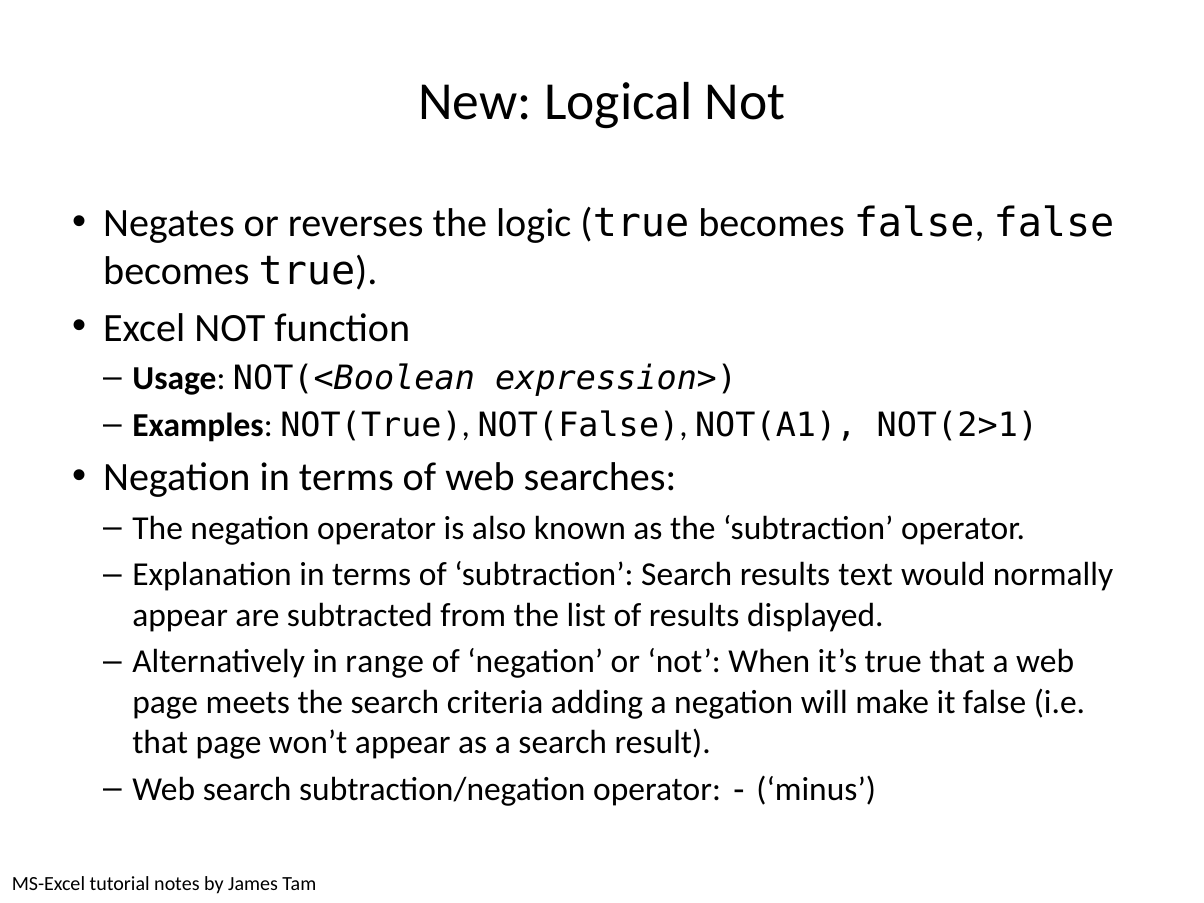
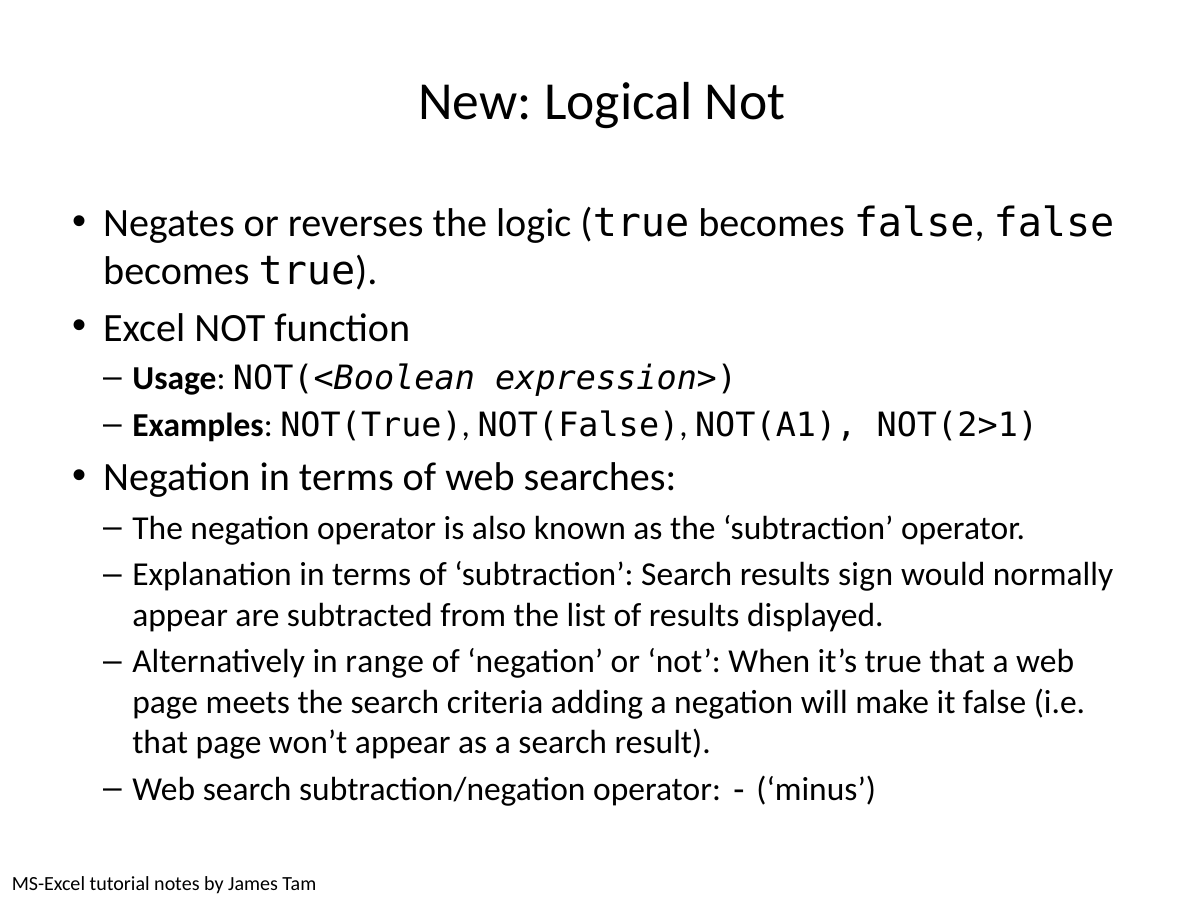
text: text -> sign (866, 575)
